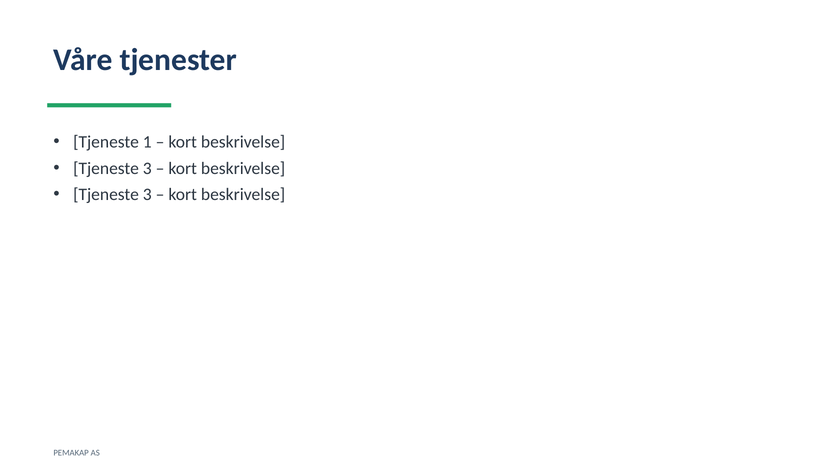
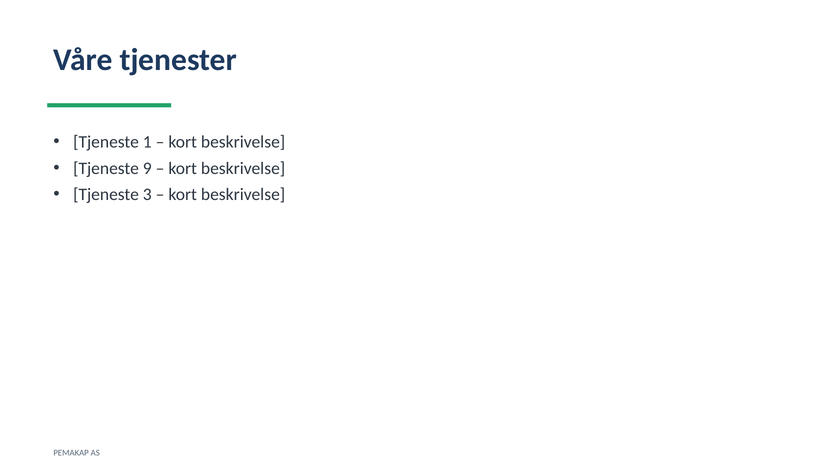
3: 3 -> 9 (147, 169)
